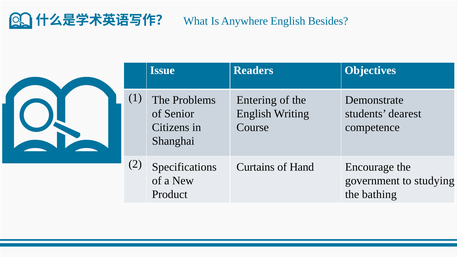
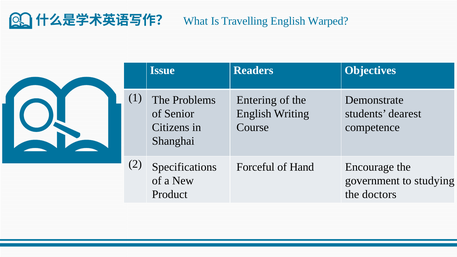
Anywhere: Anywhere -> Travelling (245, 21)
Besides: Besides -> Warped (328, 21)
Curtains: Curtains -> Forceful (256, 167)
bathing: bathing -> doctors (379, 195)
